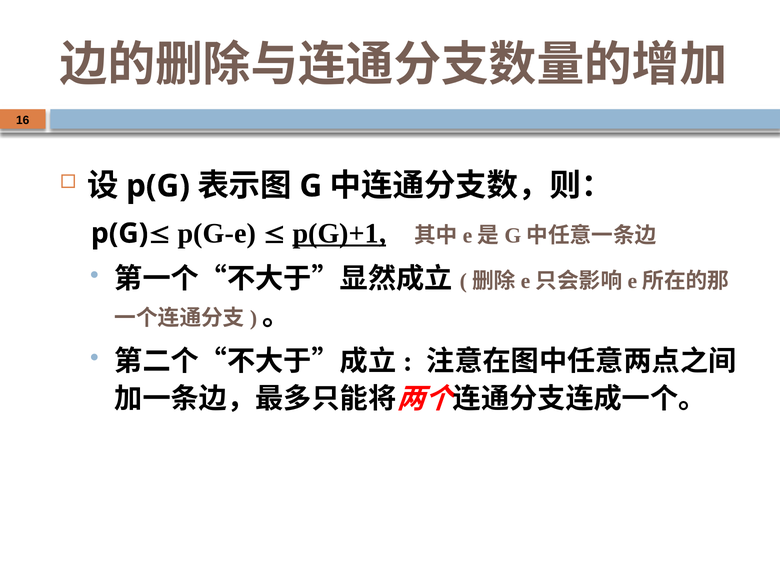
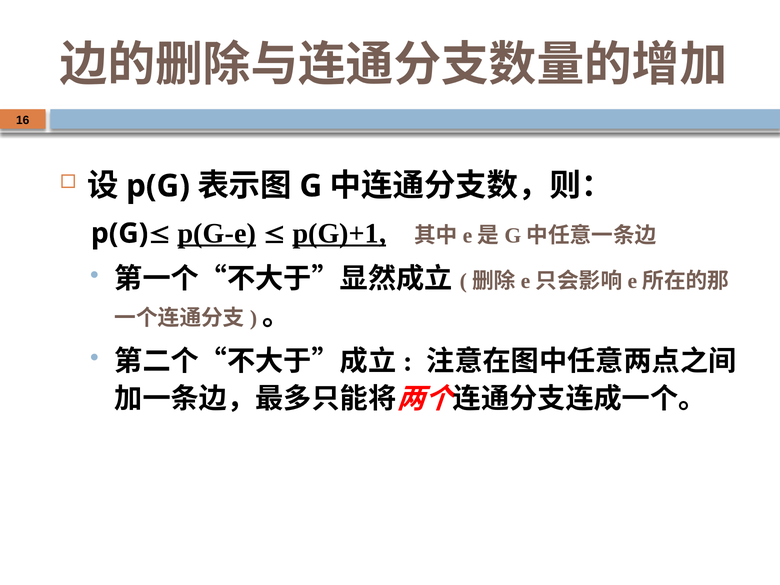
p(G-e underline: none -> present (217, 233)
